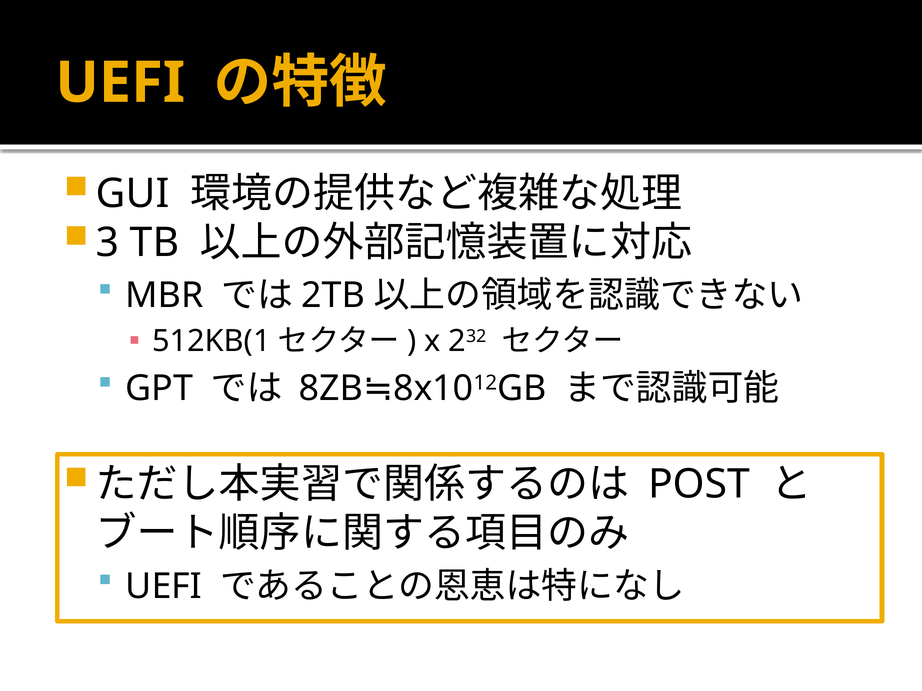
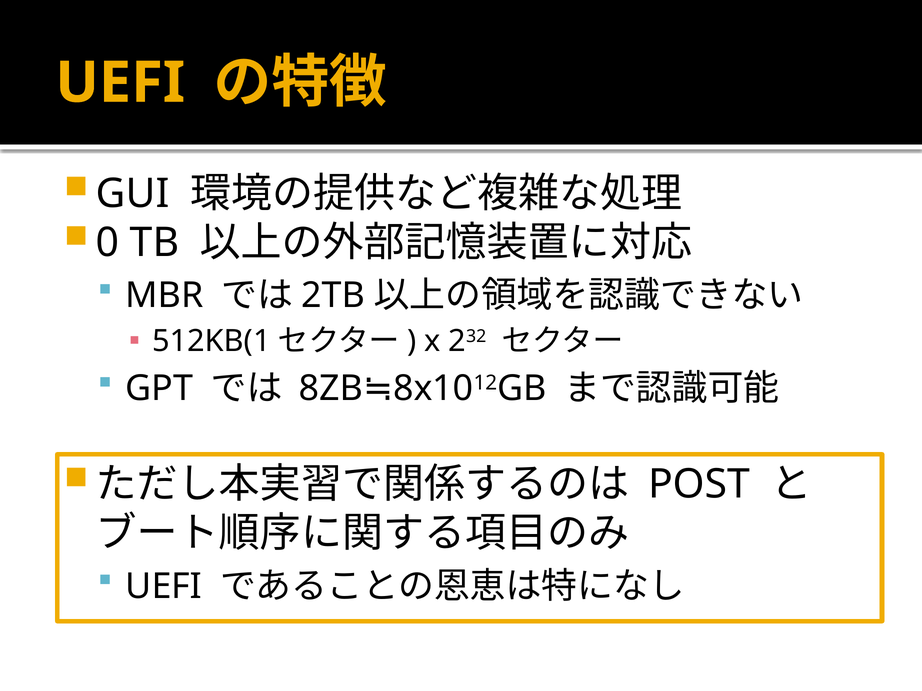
3: 3 -> 0 (108, 243)
